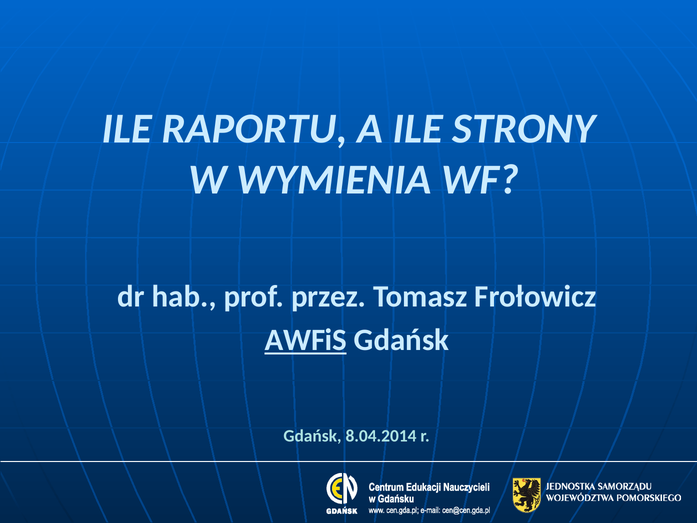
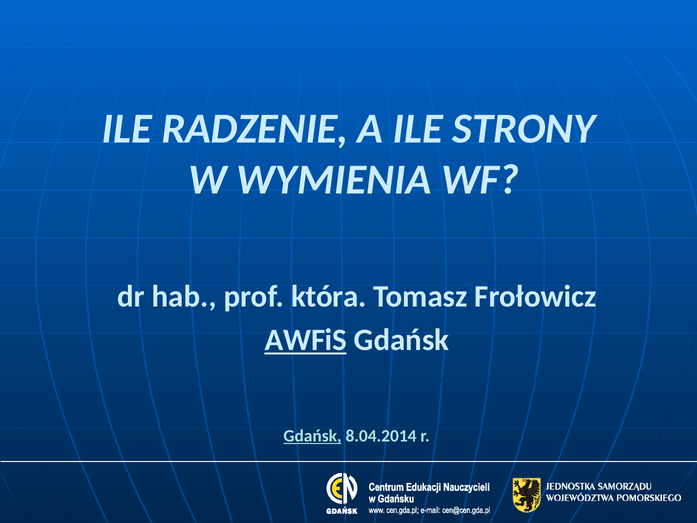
RAPORTU: RAPORTU -> RADZENIE (255, 129)
przez: przez -> która (329, 297)
Gdańsk underline: none -> present (312, 436)
